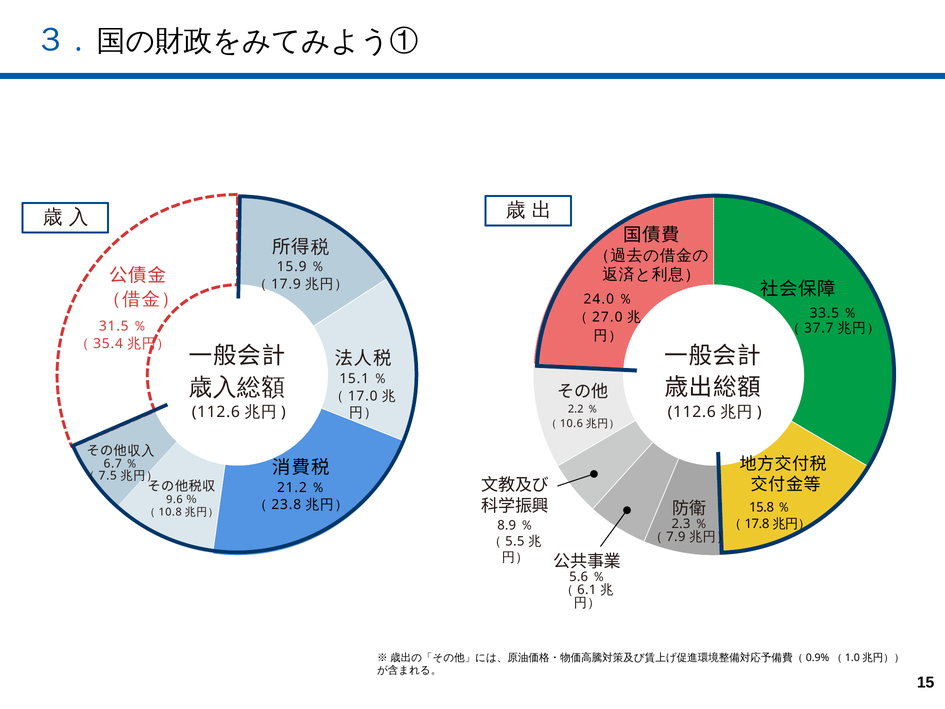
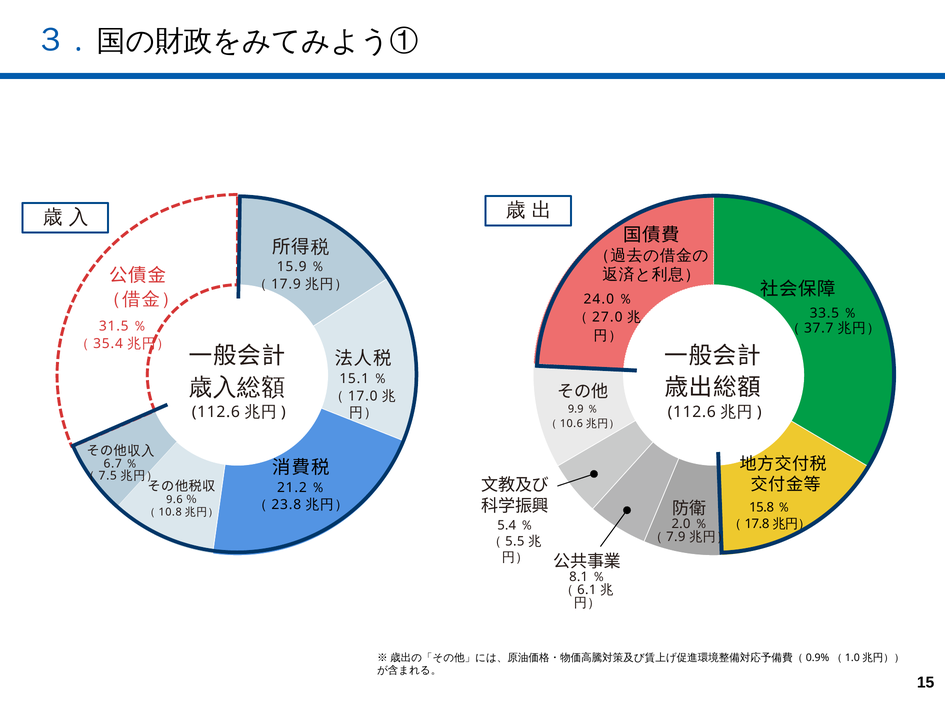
2.2: 2.2 -> 9.9 (576, 409)
2.3: 2.3 -> 2.0 (681, 524)
8.9: 8.9 -> 5.4 (507, 525)
5.6: 5.6 -> 8.1 (579, 577)
